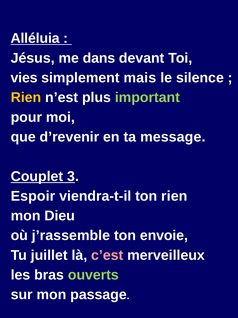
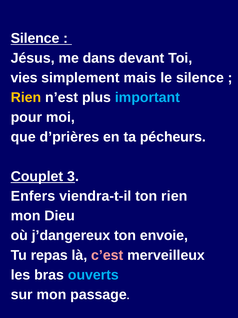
Alléluia: Alléluia -> Silence (35, 38)
important colour: light green -> light blue (147, 97)
d’revenir: d’revenir -> d’prières (69, 137)
message: message -> pécheurs (173, 137)
Espoir: Espoir -> Enfers (33, 196)
j’rassemble: j’rassemble -> j’dangereux (71, 235)
juillet: juillet -> repas (49, 255)
ouverts colour: light green -> light blue (93, 274)
